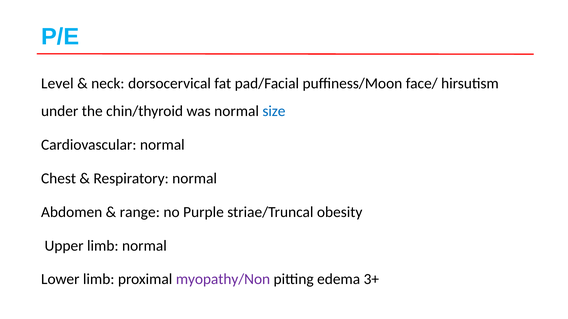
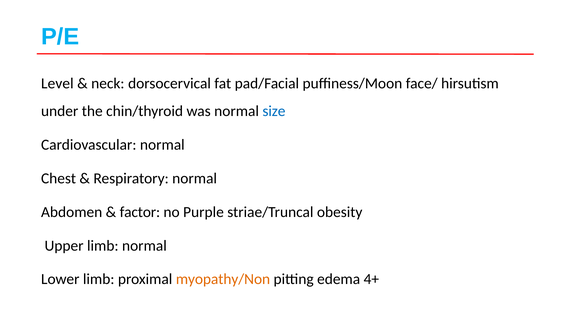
range: range -> factor (140, 212)
myopathy/Non colour: purple -> orange (223, 280)
3+: 3+ -> 4+ (371, 280)
